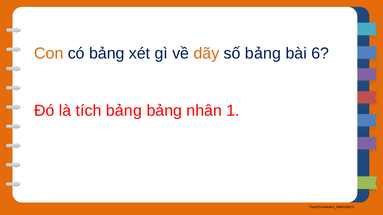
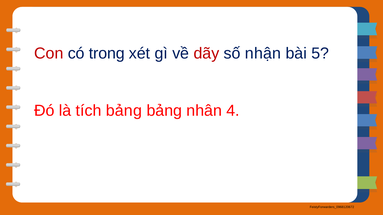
Con colour: orange -> red (49, 54)
có bảng: bảng -> trong (107, 54)
dãy colour: orange -> red (206, 54)
số bảng: bảng -> nhận (263, 54)
6: 6 -> 5 (320, 54)
1: 1 -> 4 (233, 111)
